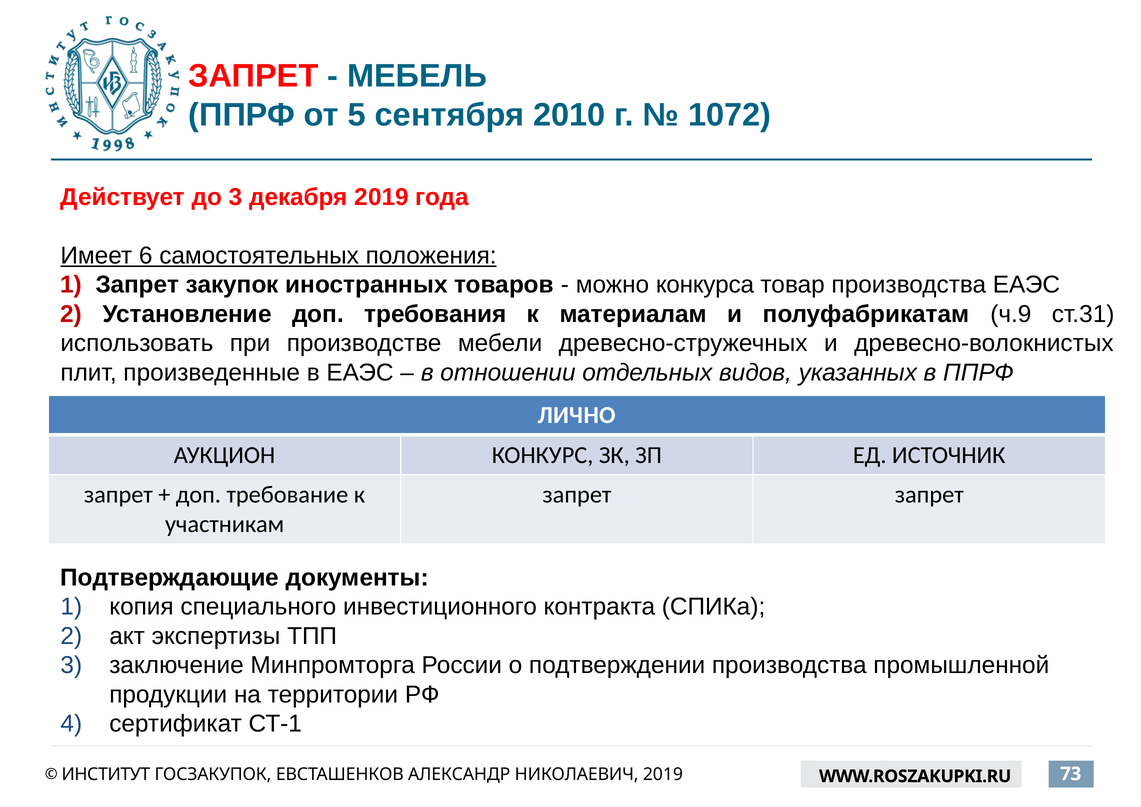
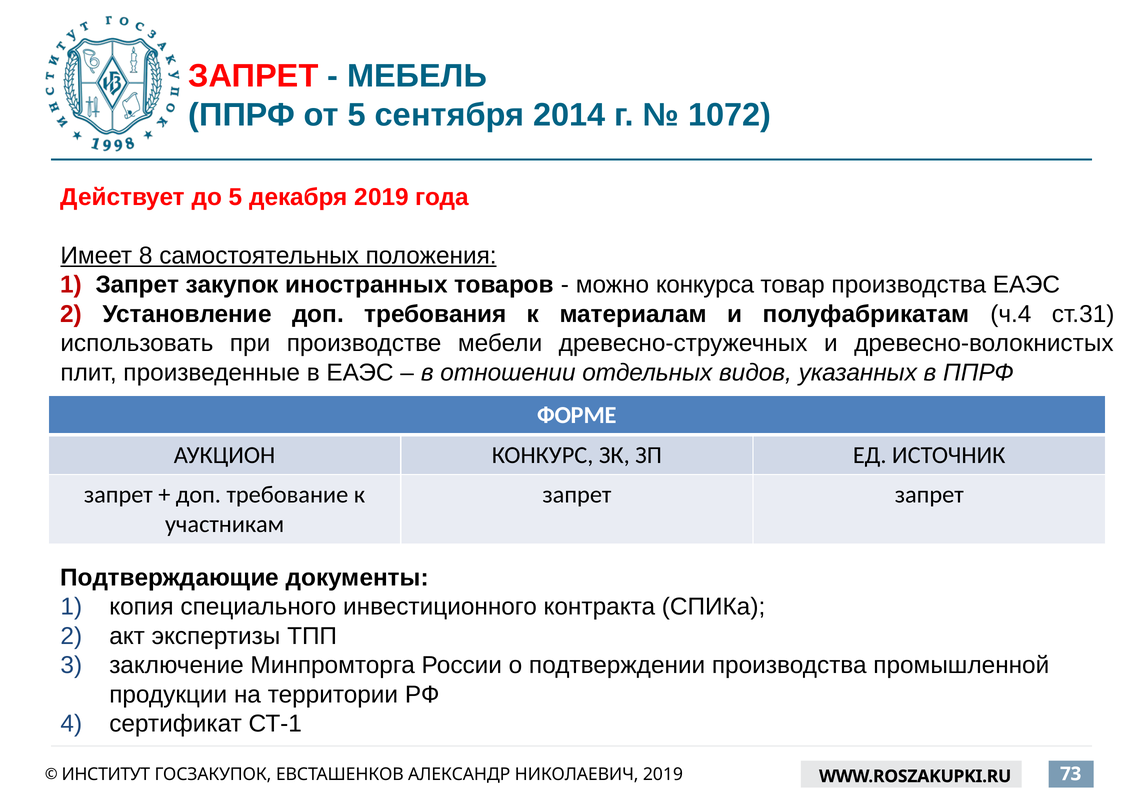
2010: 2010 -> 2014 (569, 115)
до 3: 3 -> 5 (236, 197)
6: 6 -> 8 (146, 255)
ч.9: ч.9 -> ч.4 (1011, 314)
ЛИЧНО: ЛИЧНО -> ФОРМЕ (577, 415)
